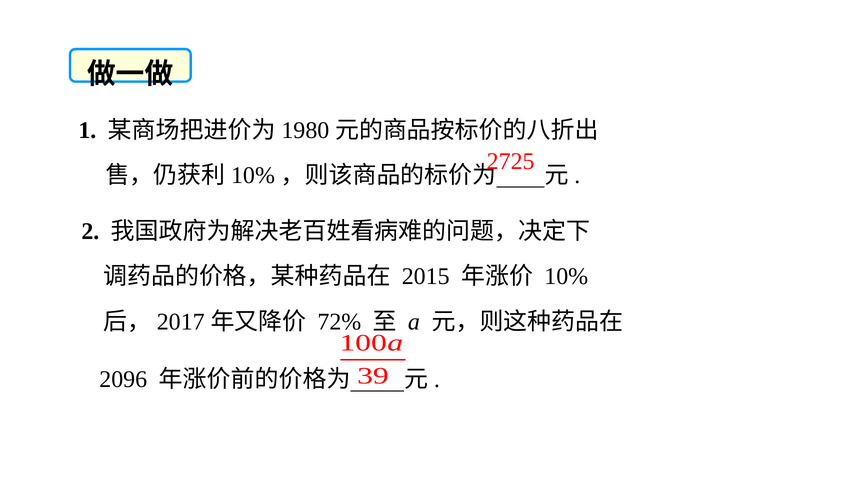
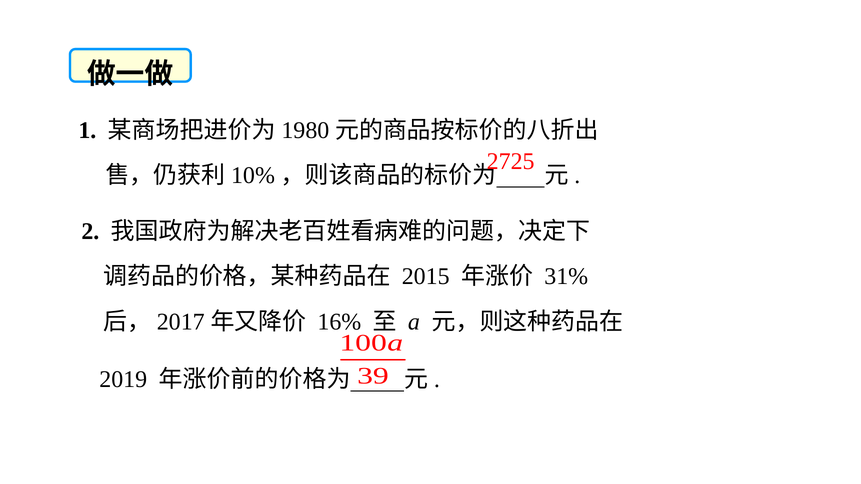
10%: 10% -> 31% (566, 277)
72%: 72% -> 16% (339, 322)
2096: 2096 -> 2019 (123, 380)
